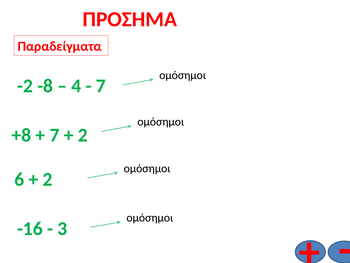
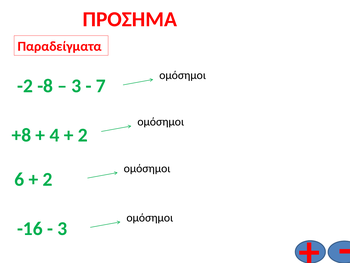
4: 4 -> 3 (76, 86)
7: 7 -> 4 (54, 135)
